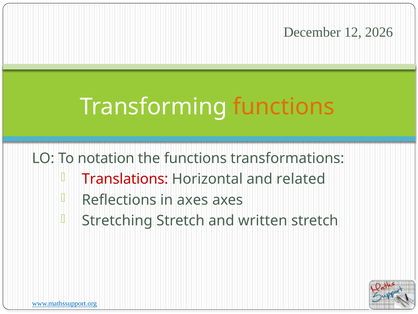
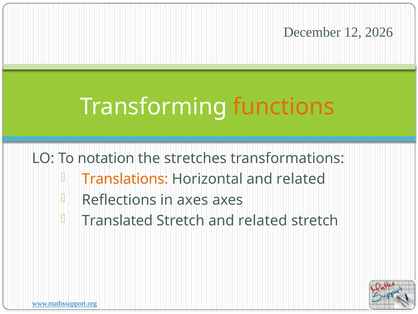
the functions: functions -> stretches (195, 158)
Translations colour: red -> orange (125, 179)
Stretching: Stretching -> Translated (117, 220)
Stretch and written: written -> related (263, 220)
